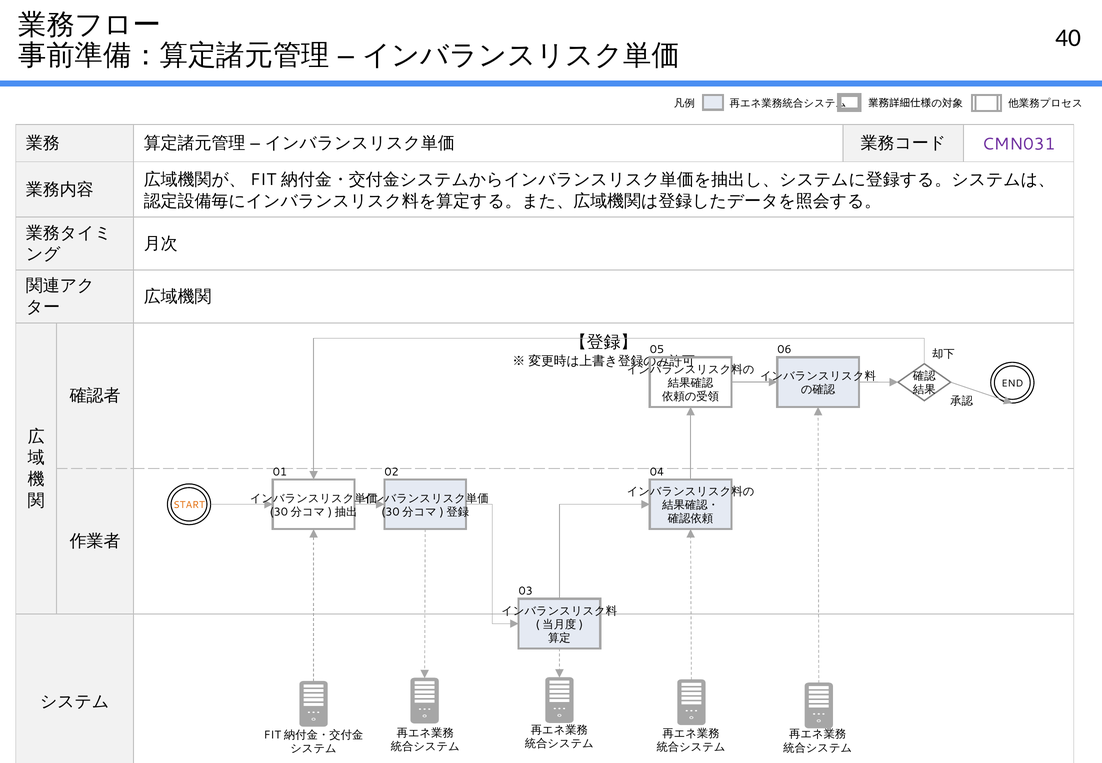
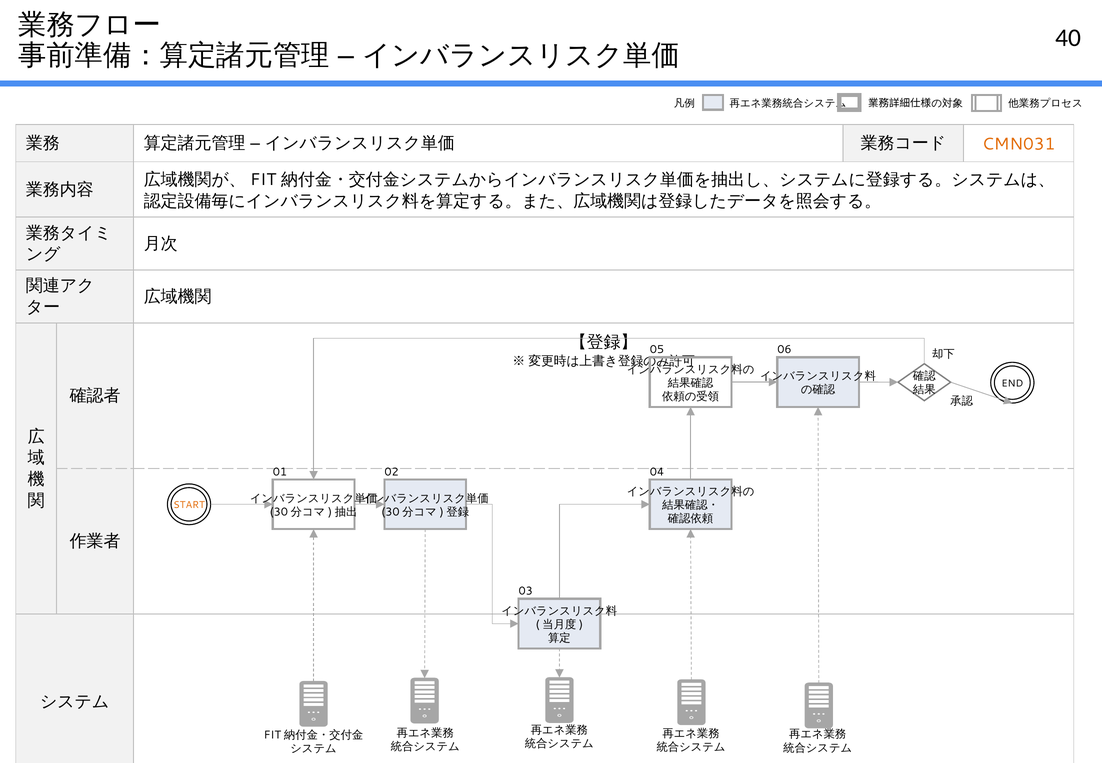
CMN031 colour: purple -> orange (1019, 144)
